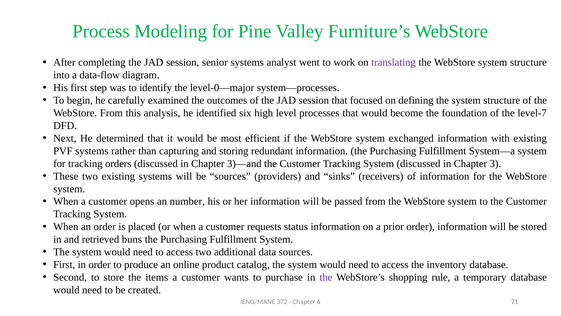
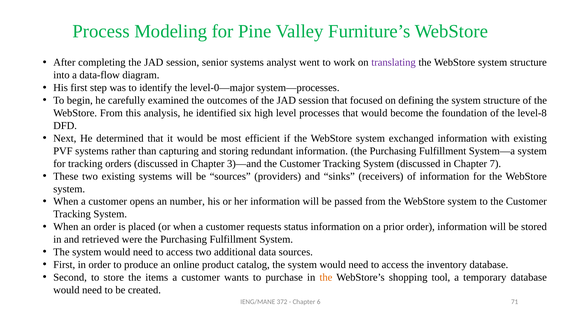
level-7: level-7 -> level-8 (532, 113)
3: 3 -> 7 (495, 163)
buns: buns -> were (132, 239)
the colour: purple -> orange (326, 277)
rule: rule -> tool (441, 277)
